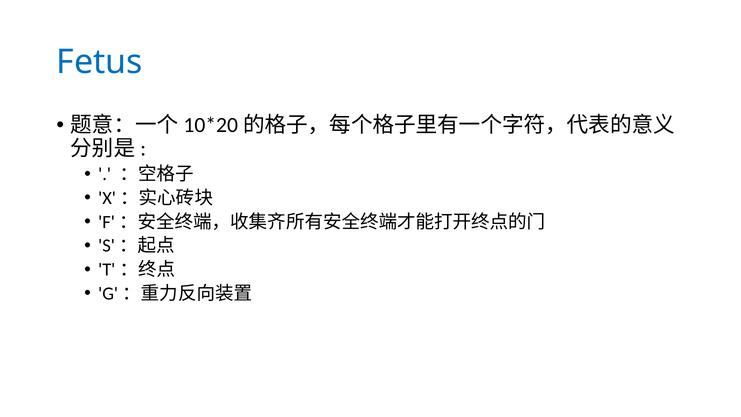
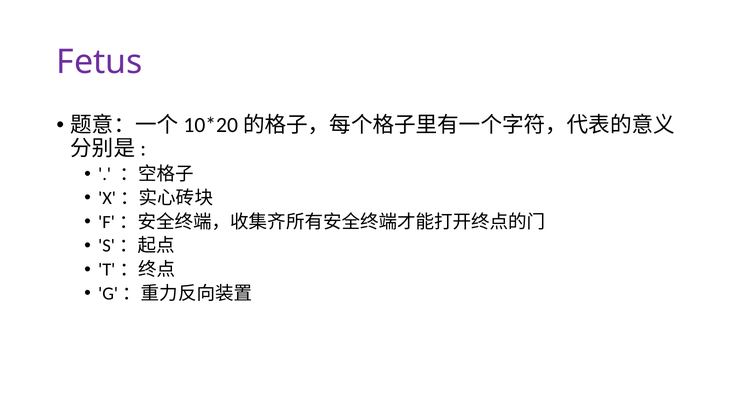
Fetus colour: blue -> purple (100, 62)
